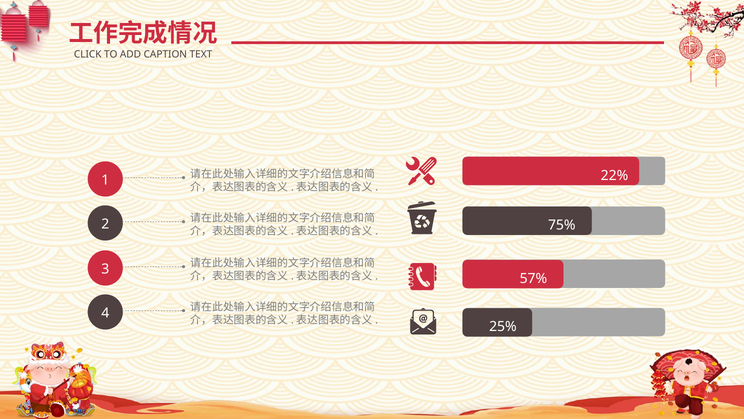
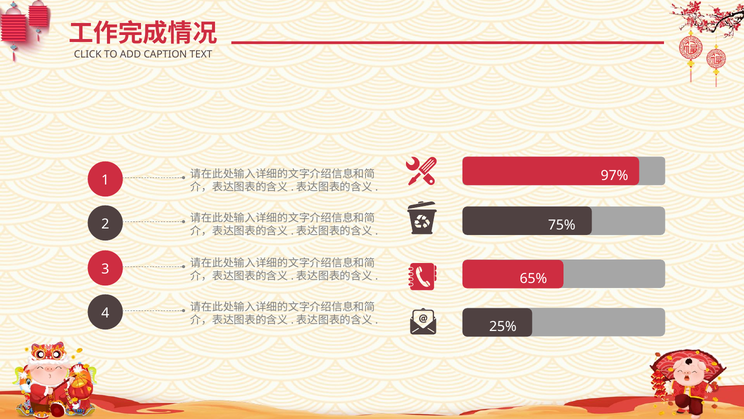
22%: 22% -> 97% (614, 175)
57%: 57% -> 65% (533, 278)
